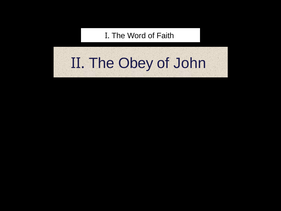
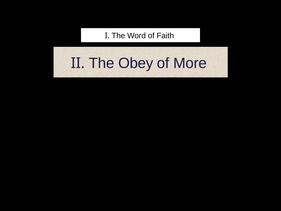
John: John -> More (190, 63)
